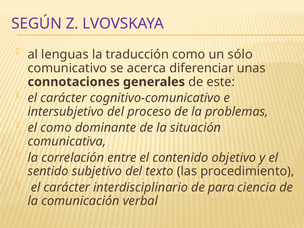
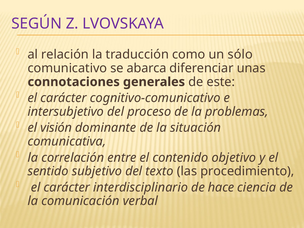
lenguas: lenguas -> relación (65, 55)
acerca: acerca -> abarca (147, 68)
el como: como -> visión (56, 128)
para: para -> hace (221, 187)
